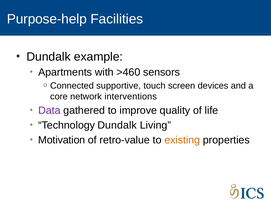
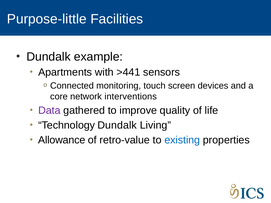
Purpose-help: Purpose-help -> Purpose-little (47, 19)
>460: >460 -> >441 (128, 72)
supportive: supportive -> monitoring (119, 86)
Motivation: Motivation -> Allowance (62, 140)
existing colour: orange -> blue (182, 140)
